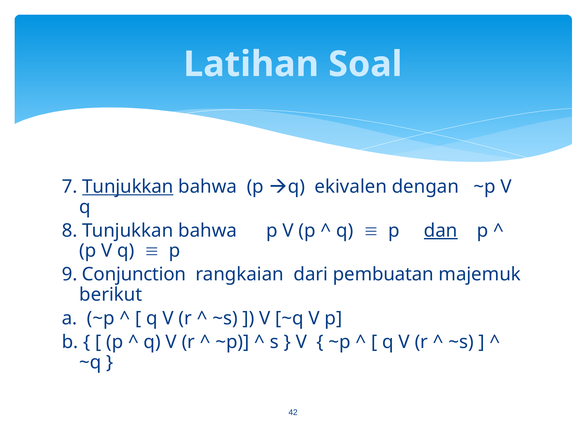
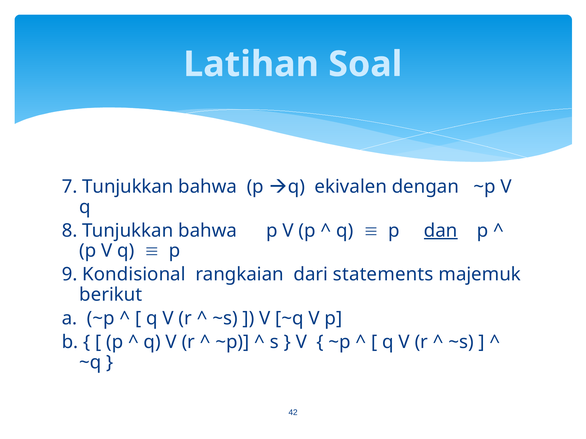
Tunjukkan underline: present -> none (128, 187)
Conjunction: Conjunction -> Kondisional (134, 275)
pembuatan: pembuatan -> statements (383, 275)
